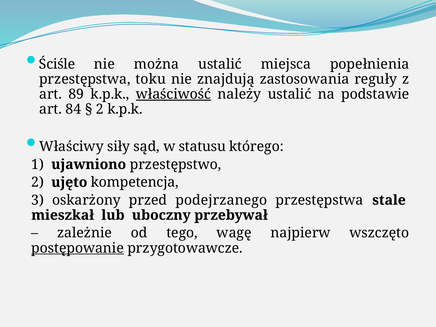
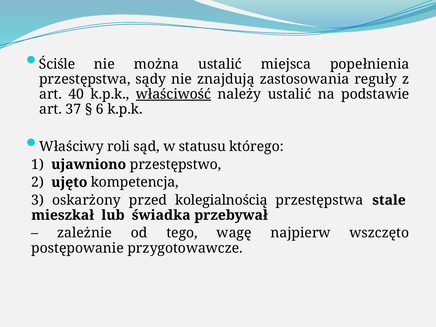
toku: toku -> sądy (151, 79)
89: 89 -> 40 (76, 94)
84: 84 -> 37 (73, 109)
2: 2 -> 6 (100, 109)
siły: siły -> roli (119, 147)
podejrzanego: podejrzanego -> kolegialnością (221, 200)
uboczny: uboczny -> świadka (161, 215)
postępowanie underline: present -> none (78, 248)
